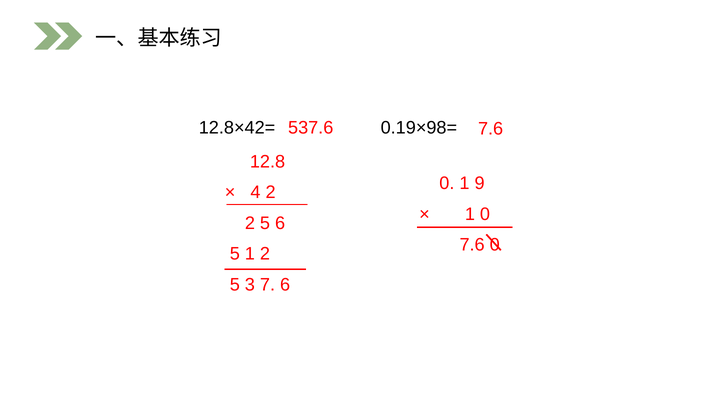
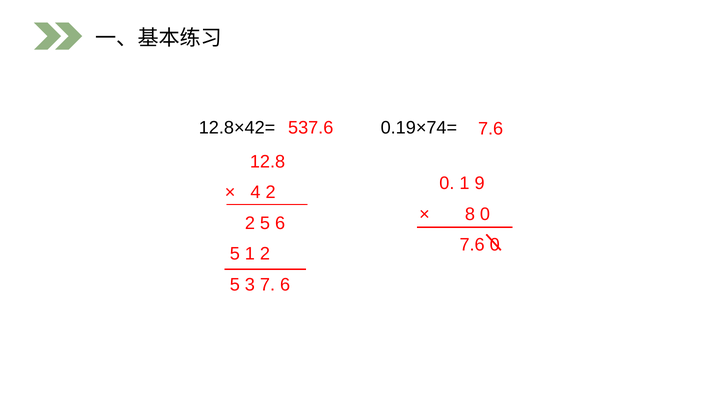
0.19×98=: 0.19×98= -> 0.19×74= (419, 128)
1: 1 -> 8 (470, 214)
